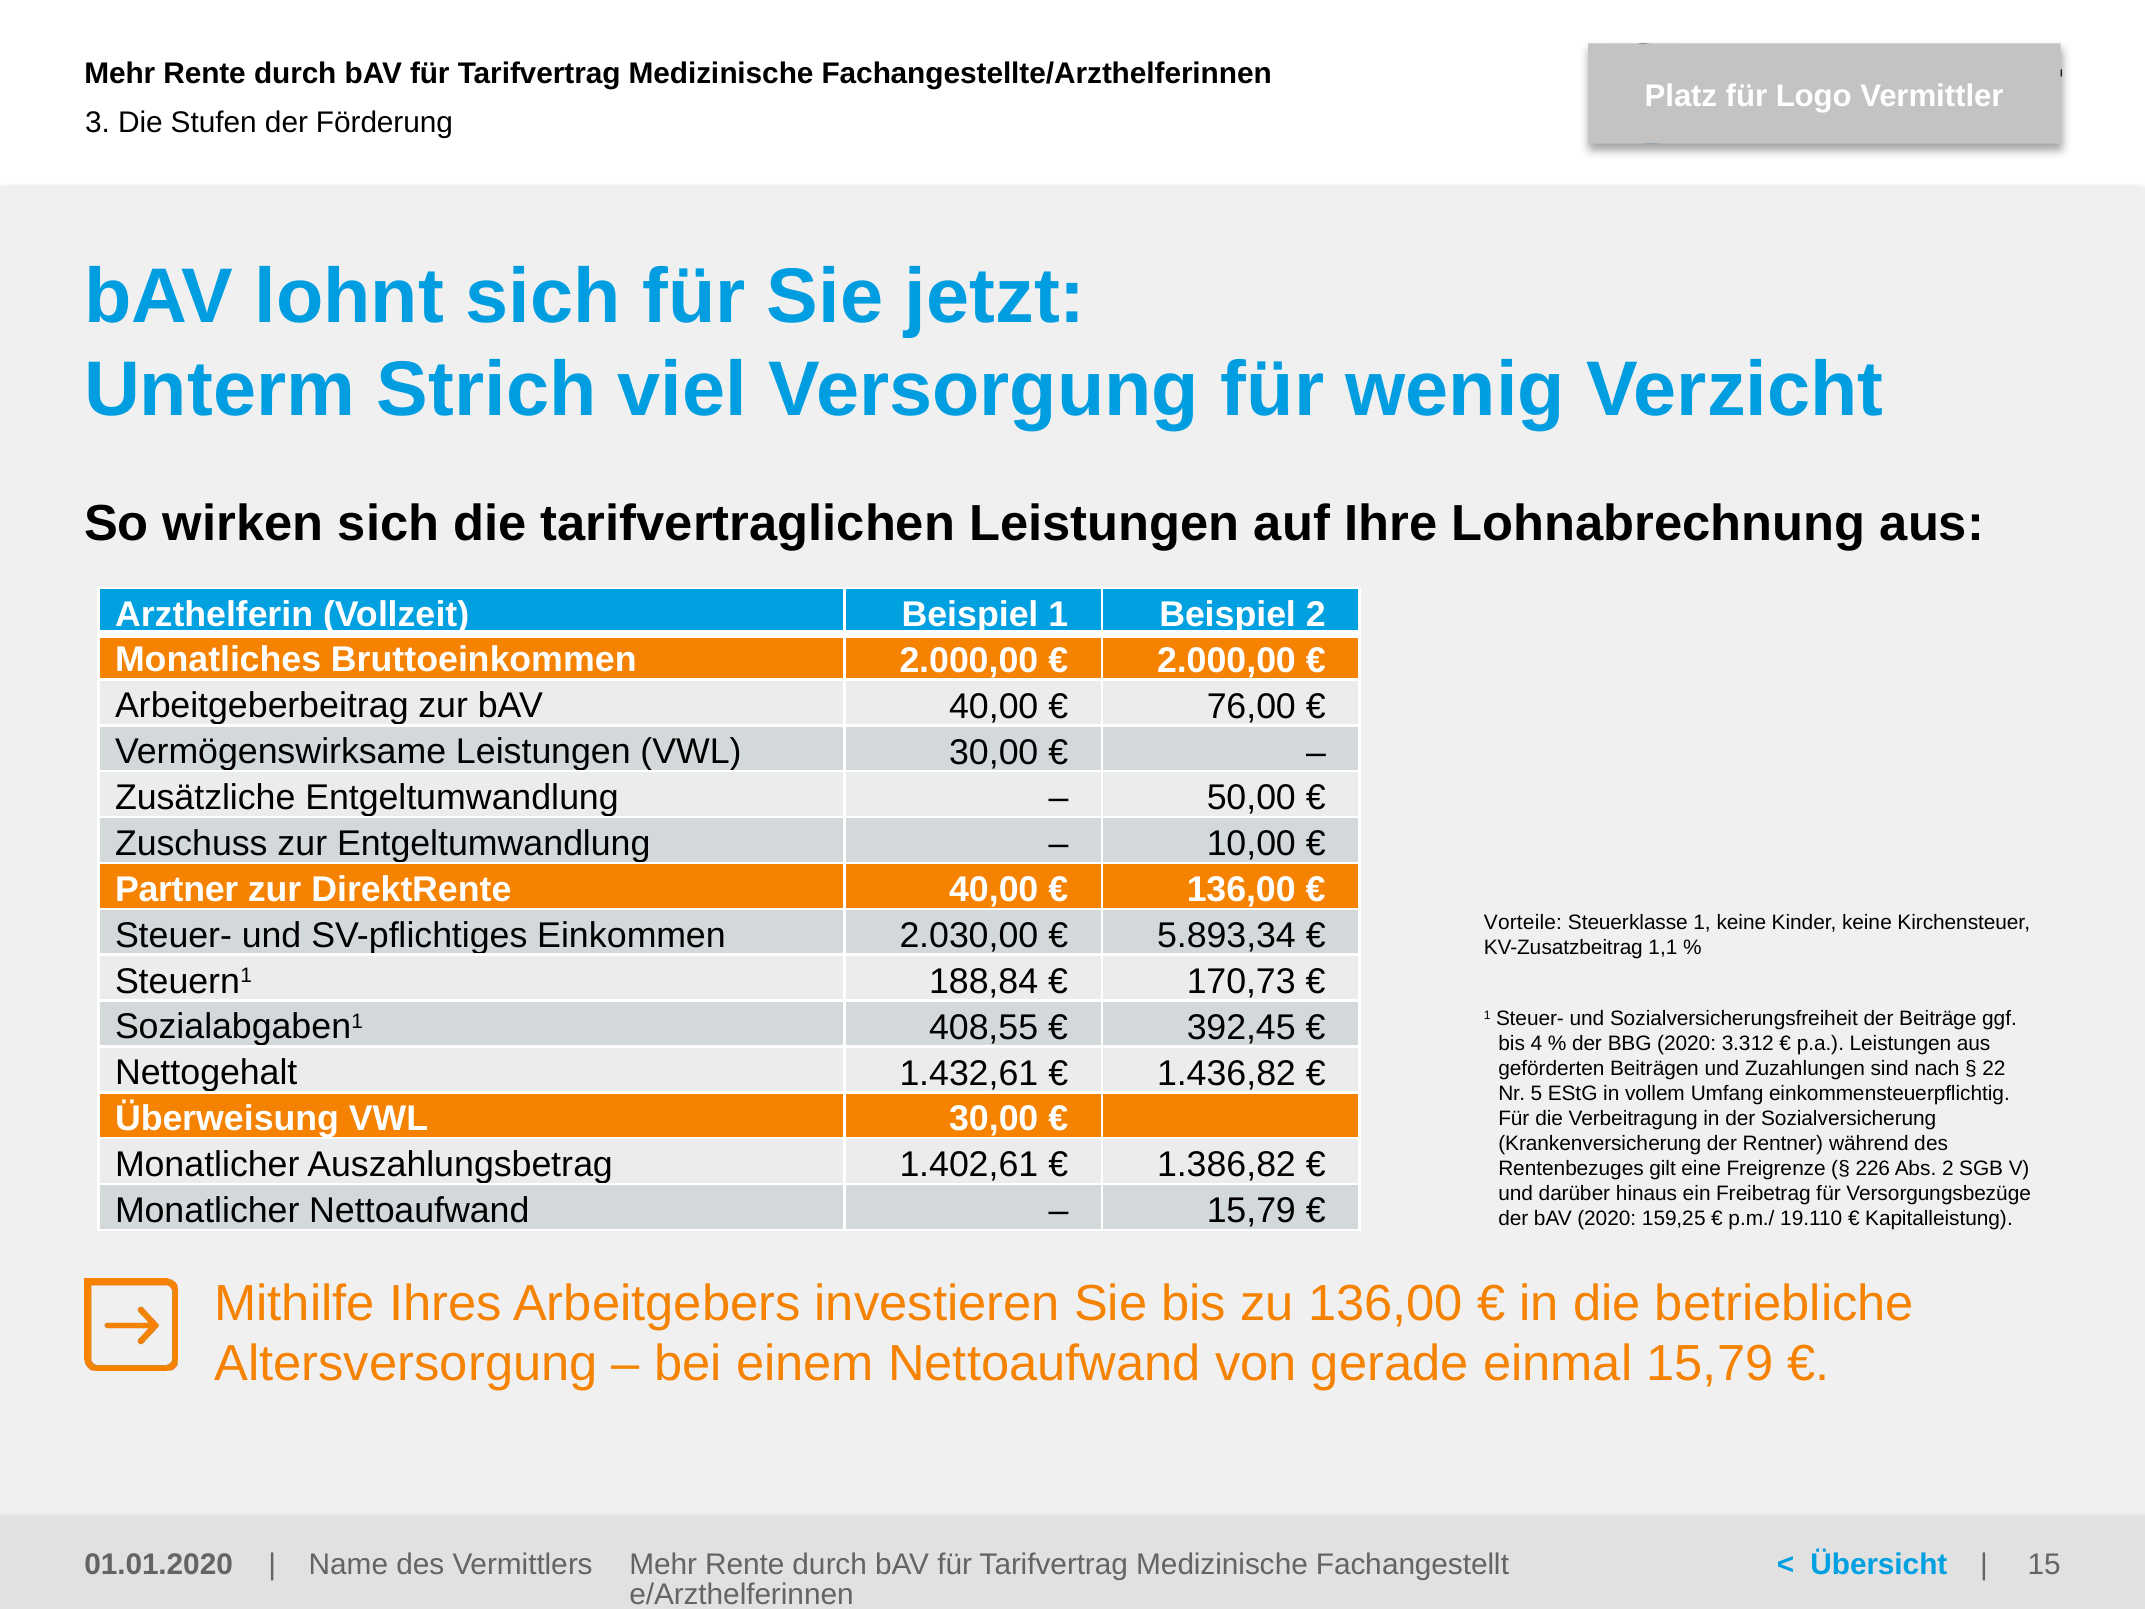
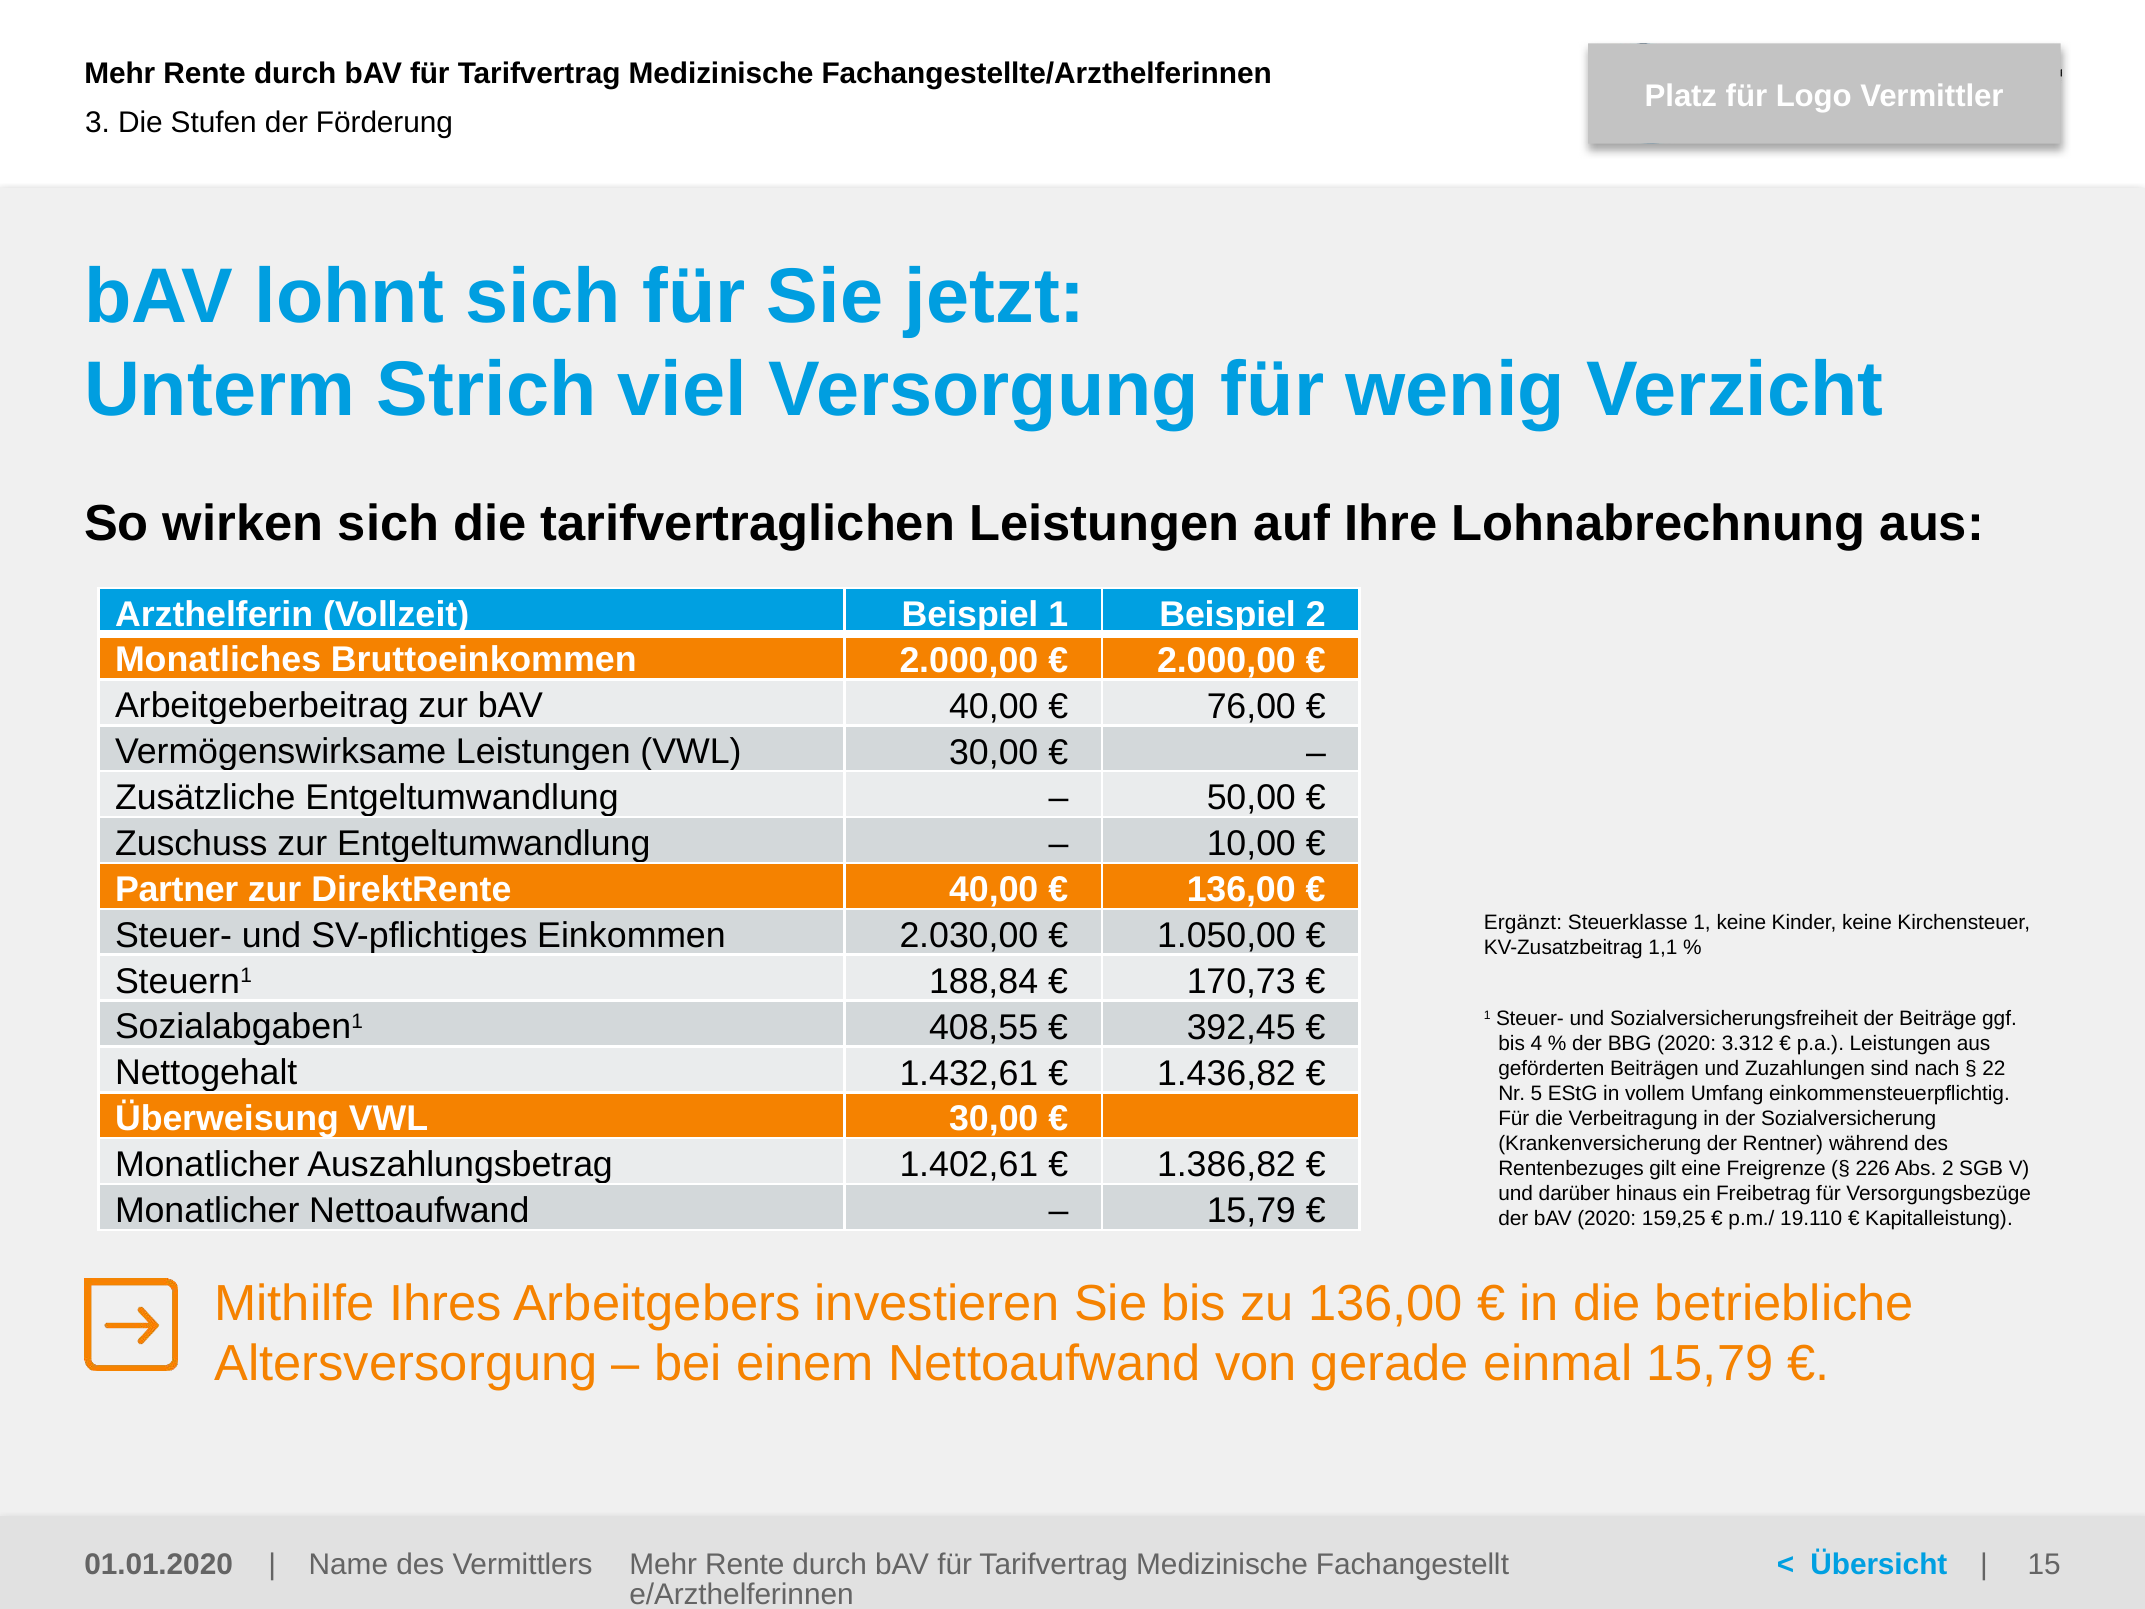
Vorteile: Vorteile -> Ergänzt (1523, 923)
5.893,34: 5.893,34 -> 1.050,00 (1226, 936)
